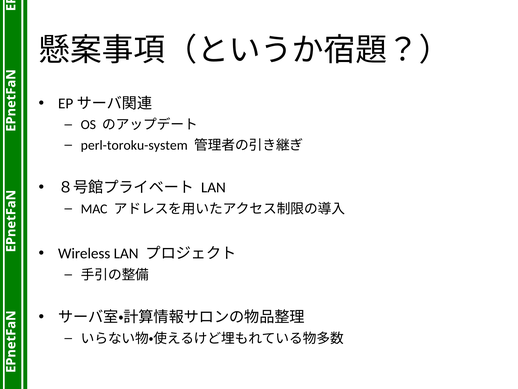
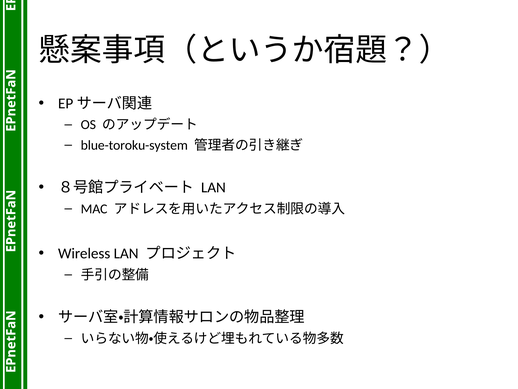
perl-toroku-system: perl-toroku-system -> blue-toroku-system (134, 145)
